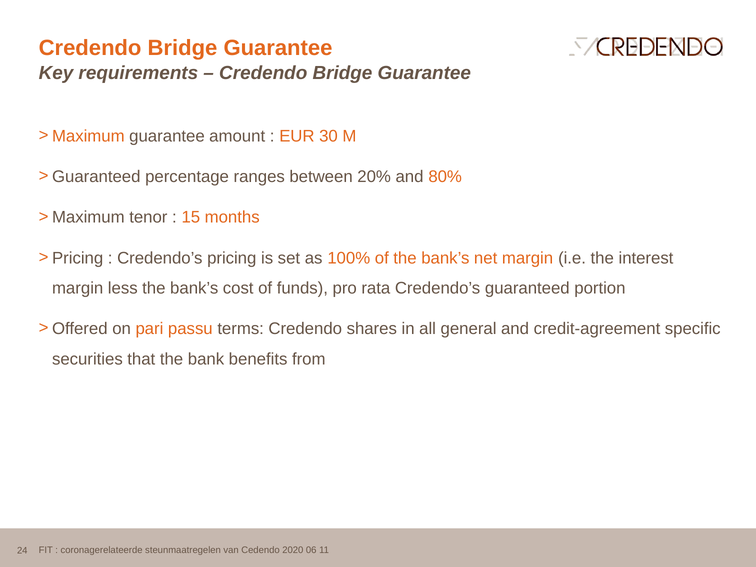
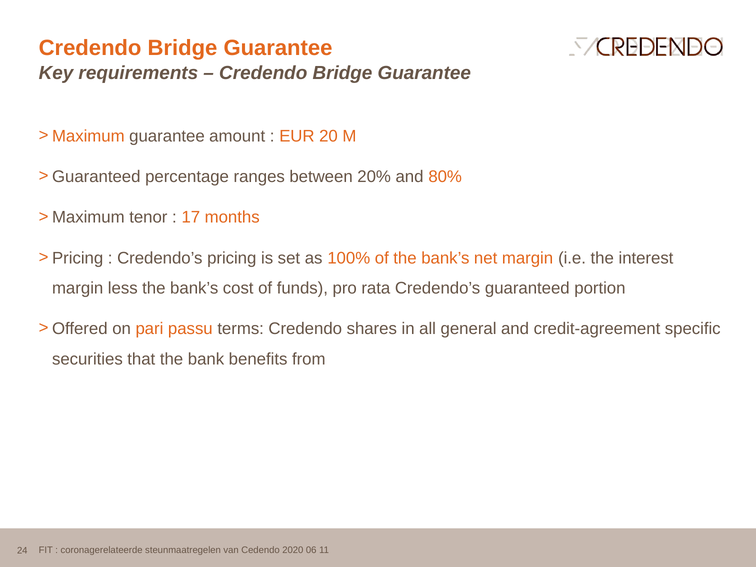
30: 30 -> 20 (328, 136)
15: 15 -> 17 (191, 217)
